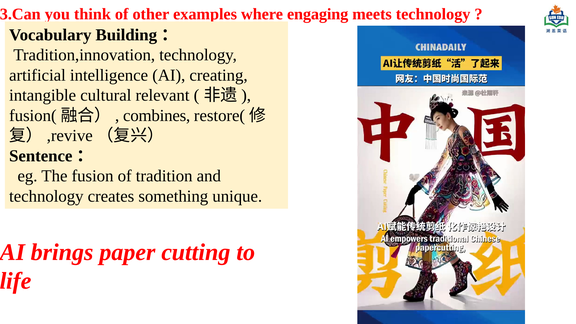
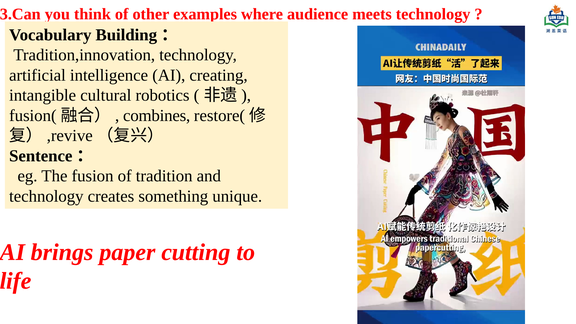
engaging: engaging -> audience (318, 14)
relevant: relevant -> robotics (163, 95)
